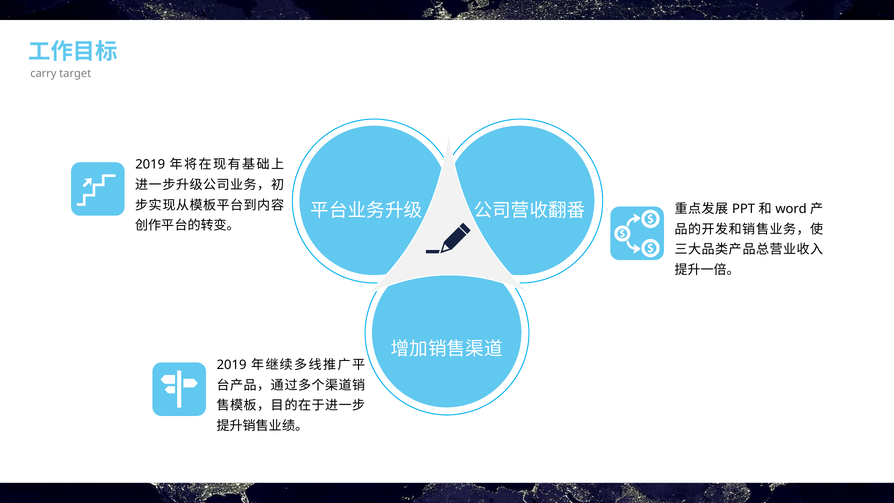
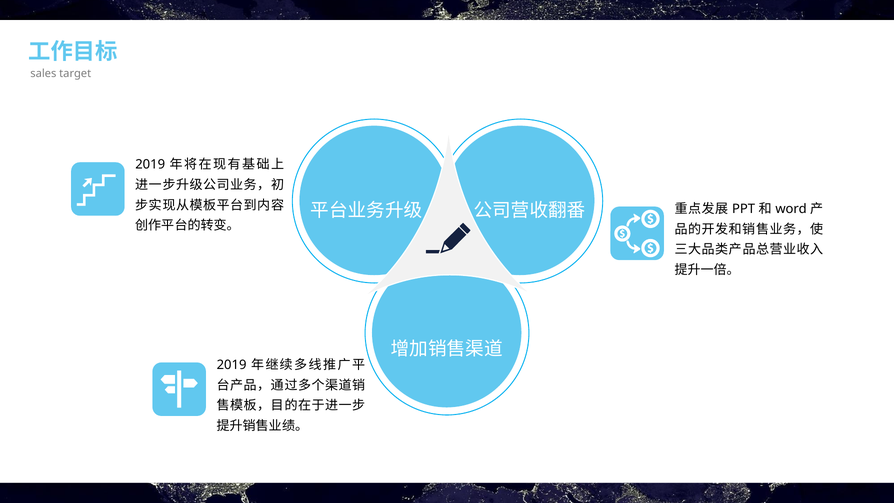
carry: carry -> sales (43, 74)
